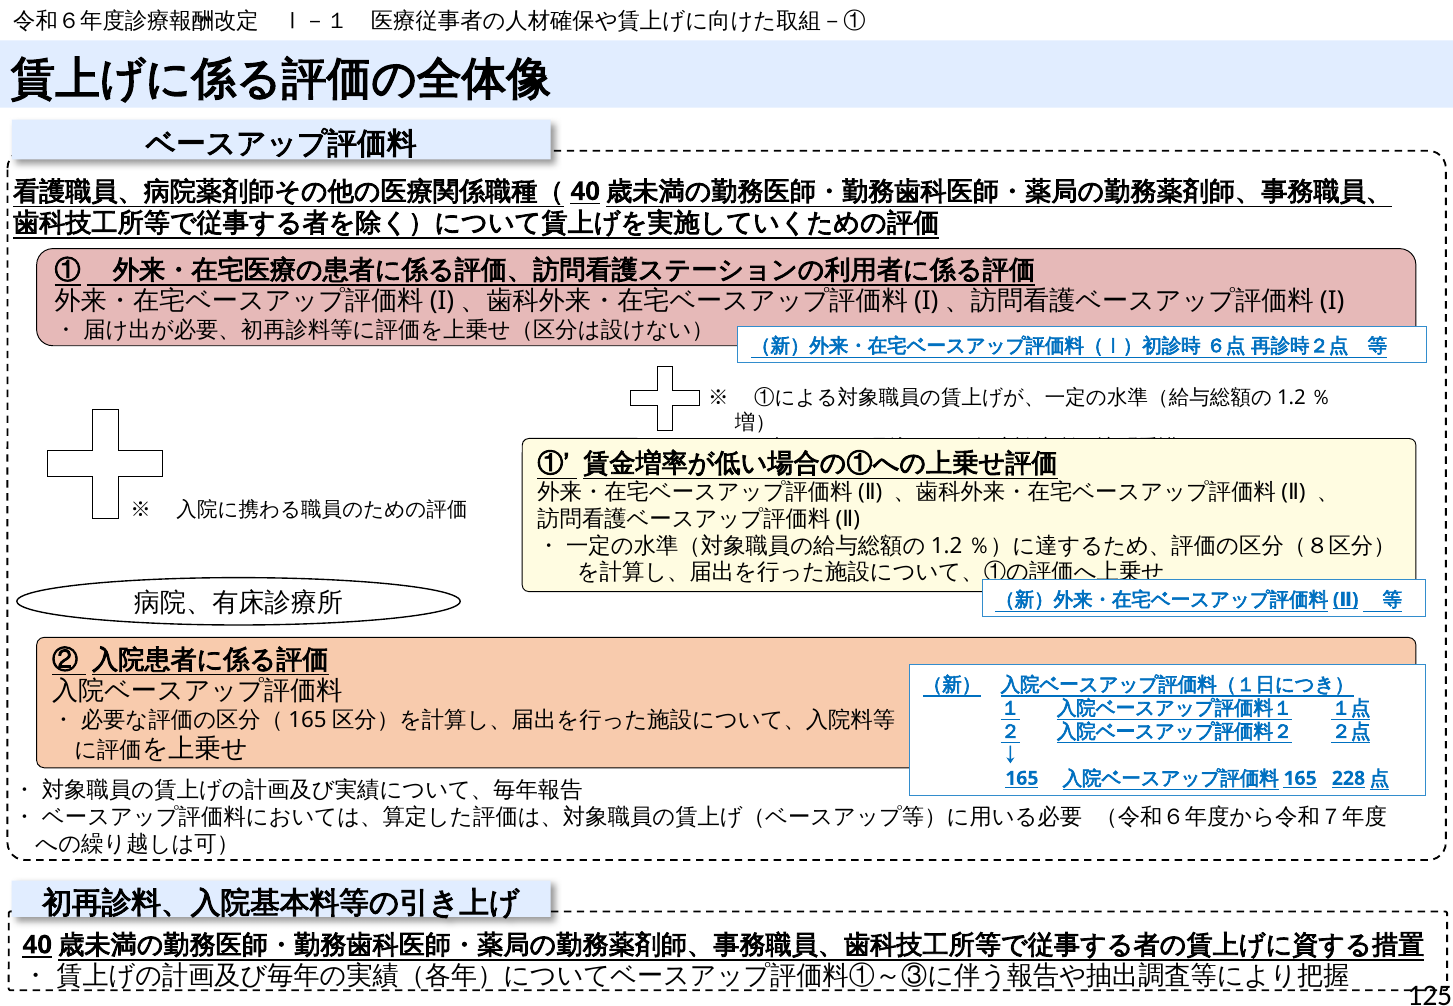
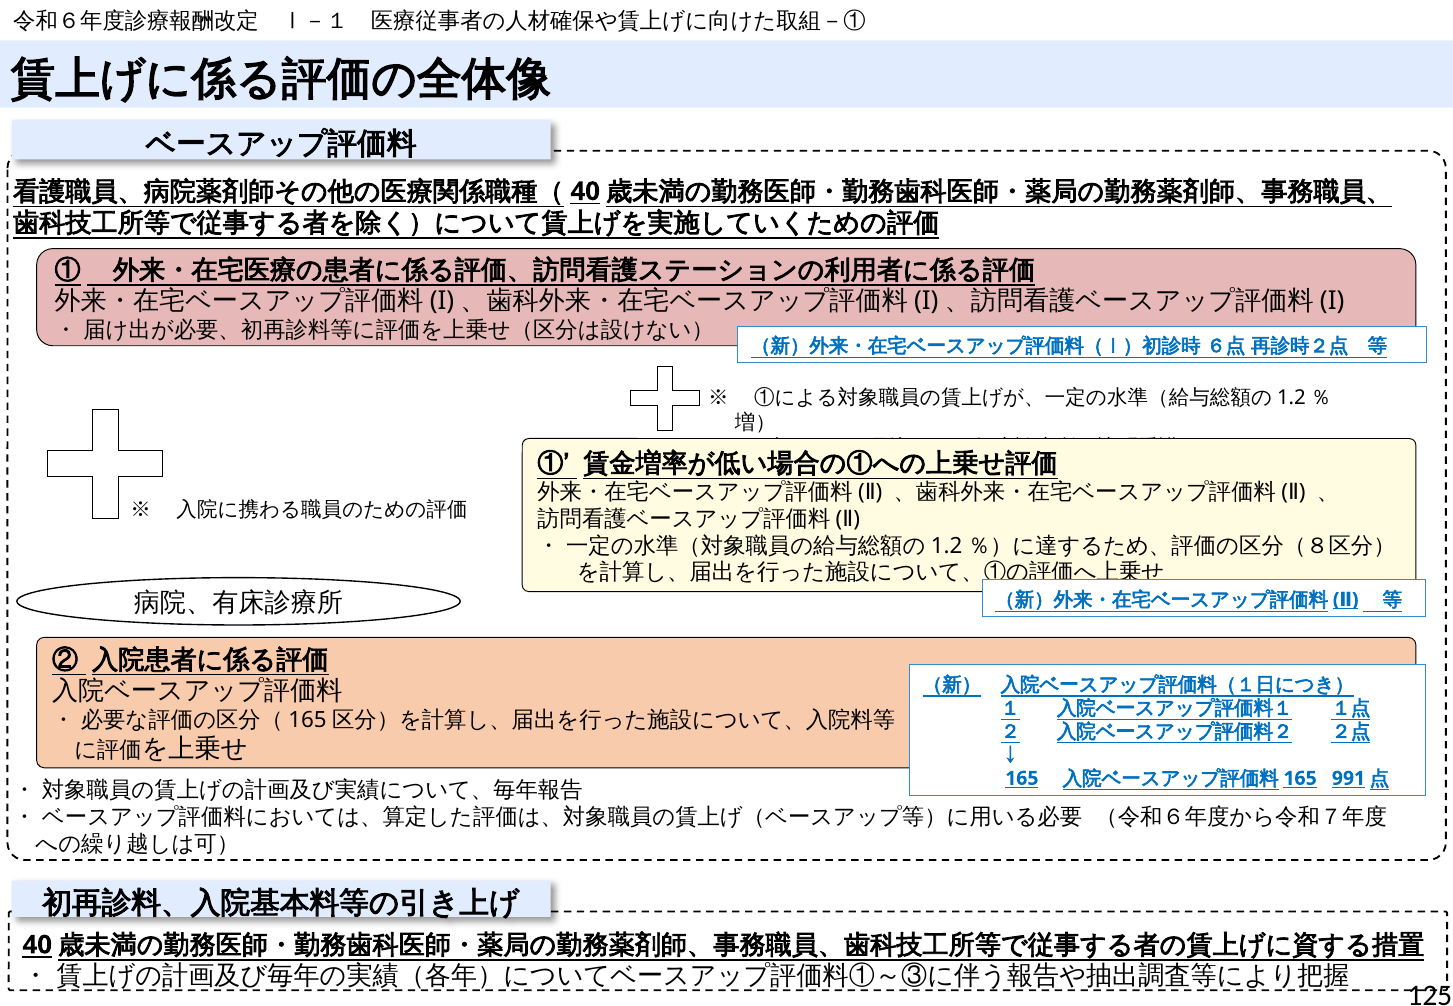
228: 228 -> 991 (1348, 778)
